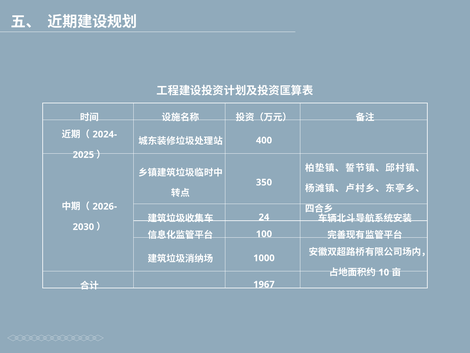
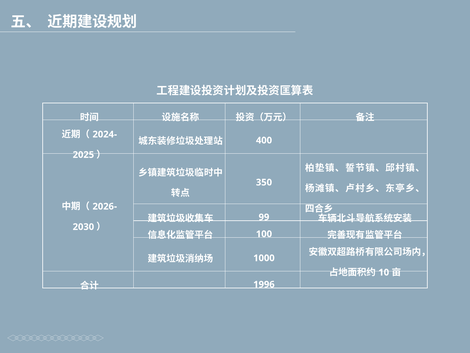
24: 24 -> 99 (264, 217)
1967: 1967 -> 1996 (264, 284)
